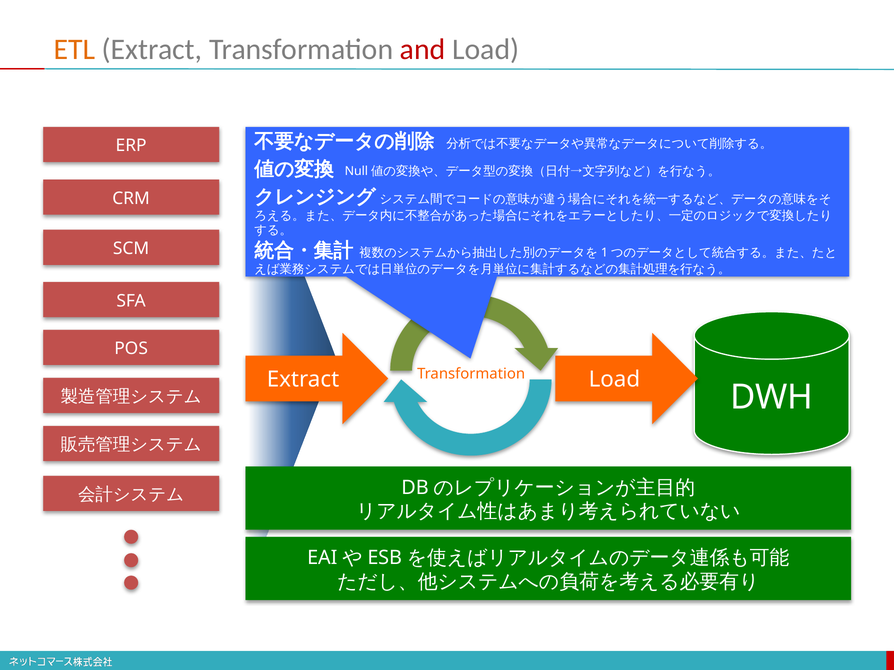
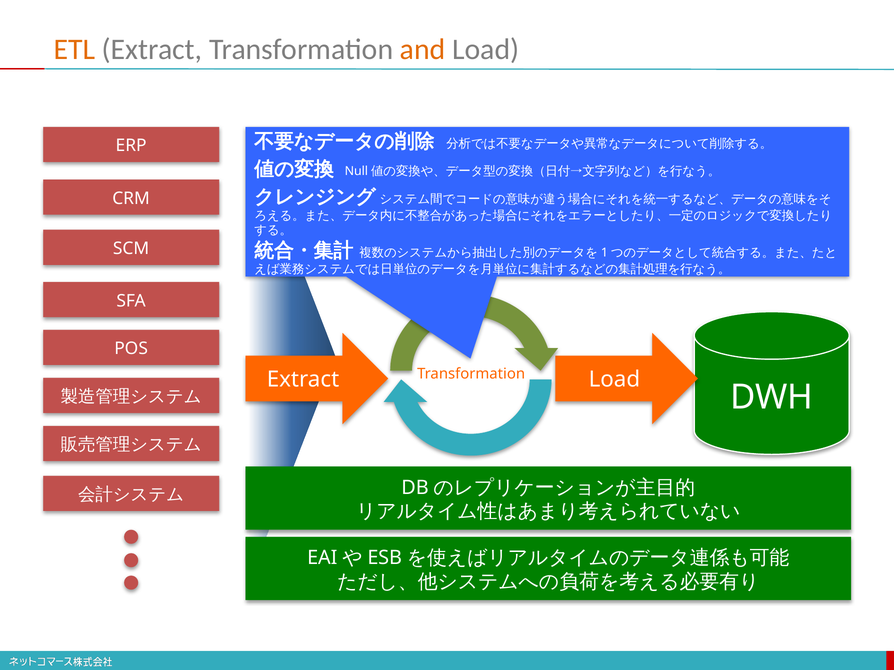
and colour: red -> orange (423, 49)
